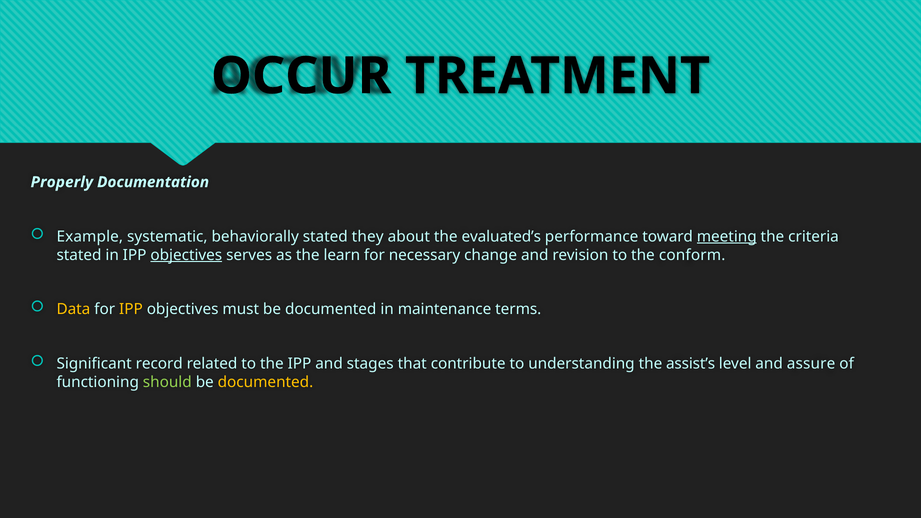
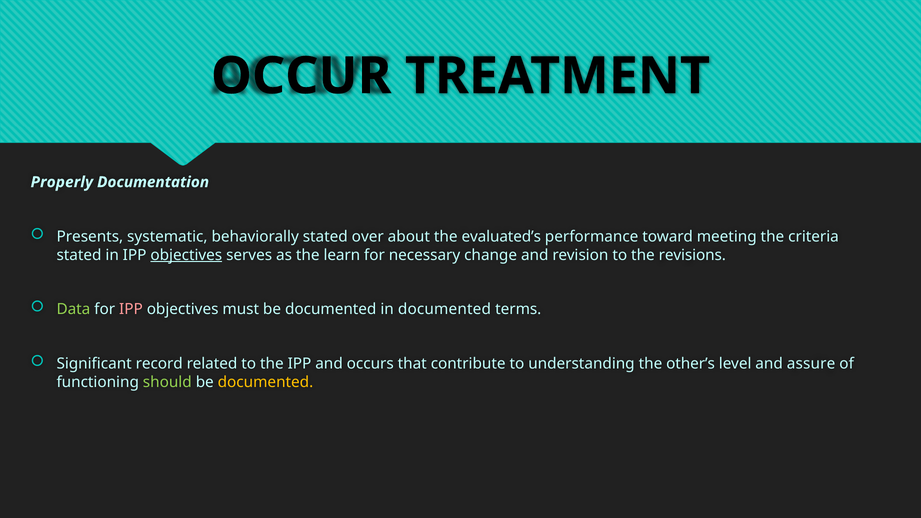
Example: Example -> Presents (90, 237)
they: they -> over (368, 237)
meeting underline: present -> none (727, 237)
conform: conform -> revisions (692, 255)
Data colour: yellow -> light green (73, 309)
IPP colour: yellow -> pink (131, 309)
in maintenance: maintenance -> documented (444, 309)
stages: stages -> occurs (370, 364)
assist’s: assist’s -> other’s (691, 364)
